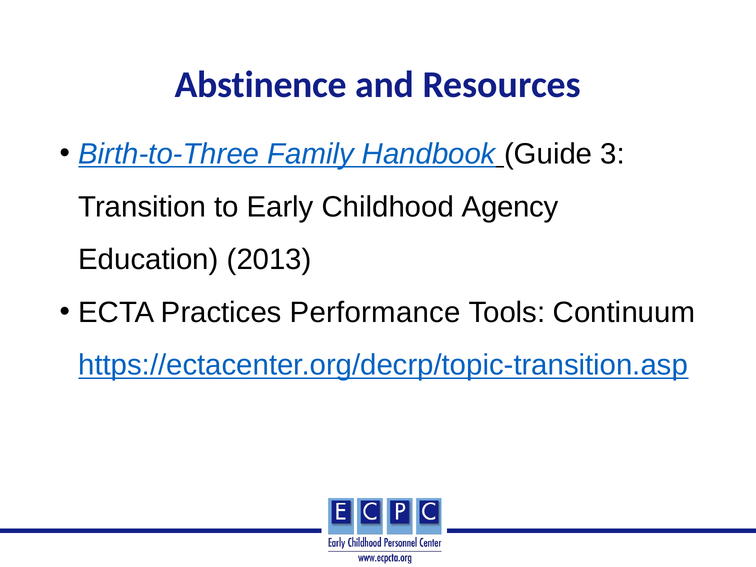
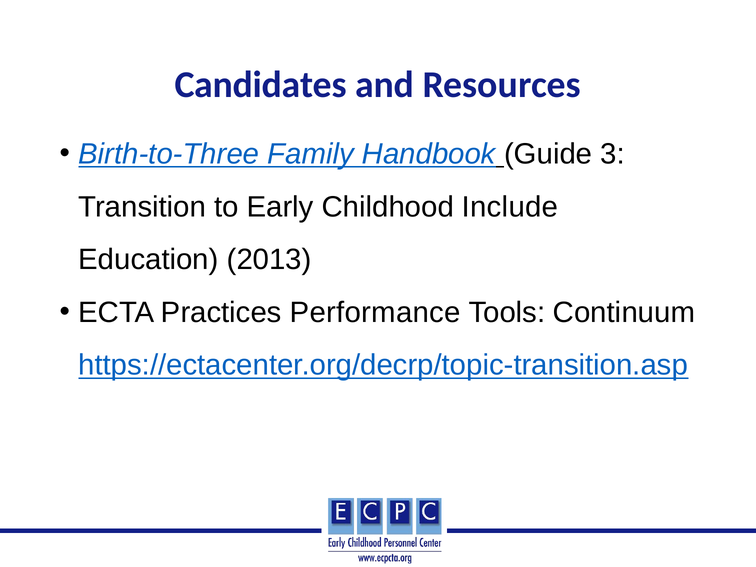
Abstinence: Abstinence -> Candidates (261, 85)
Agency: Agency -> Include (510, 207)
